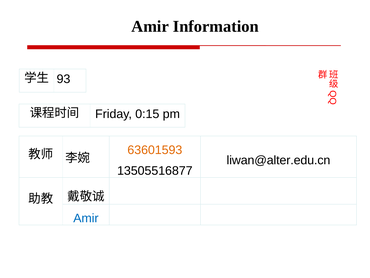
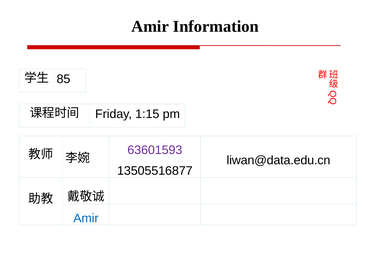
93: 93 -> 85 (63, 79)
0:15: 0:15 -> 1:15 (147, 114)
63601593 colour: orange -> purple (155, 150)
liwan@alter.edu.cn: liwan@alter.edu.cn -> liwan@data.edu.cn (278, 160)
